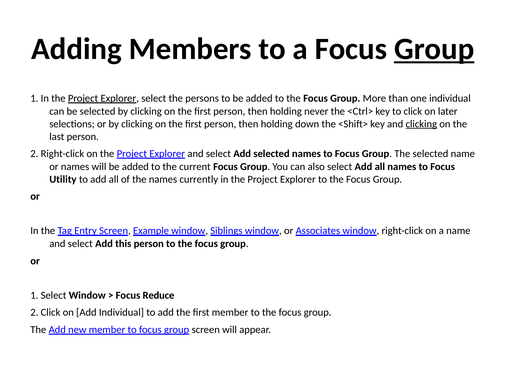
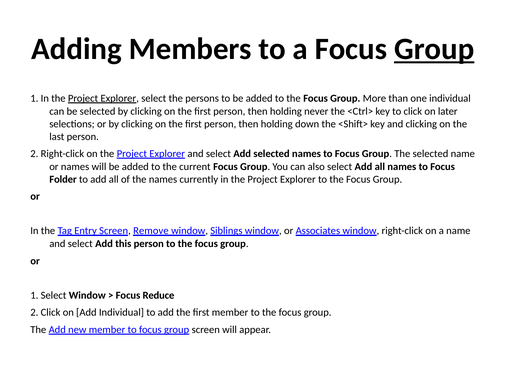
clicking underline: present -> none (421, 124)
Utility: Utility -> Folder (63, 179)
Example: Example -> Remove (151, 231)
